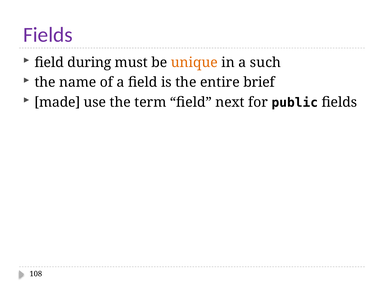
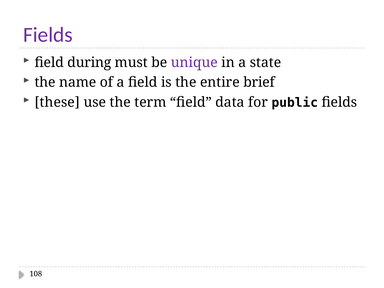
unique colour: orange -> purple (194, 62)
such: such -> state (266, 62)
made: made -> these (57, 102)
next: next -> data (230, 102)
